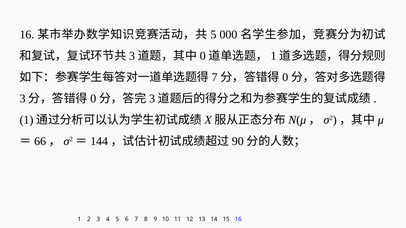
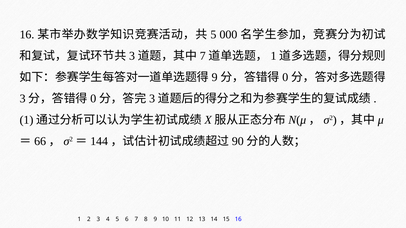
0: 0 -> 7 (203, 56)
7: 7 -> 9 (215, 77)
